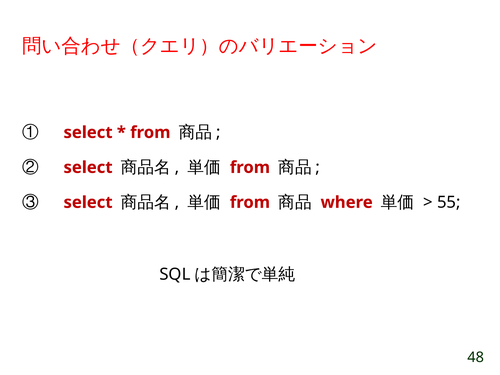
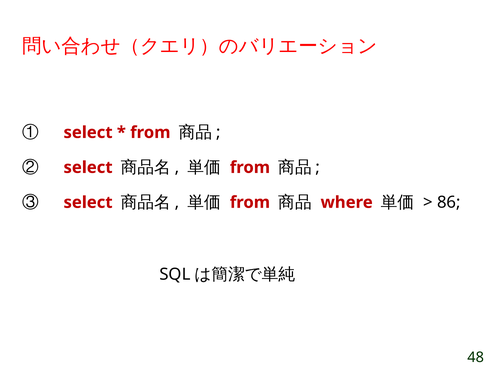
55: 55 -> 86 (449, 202)
